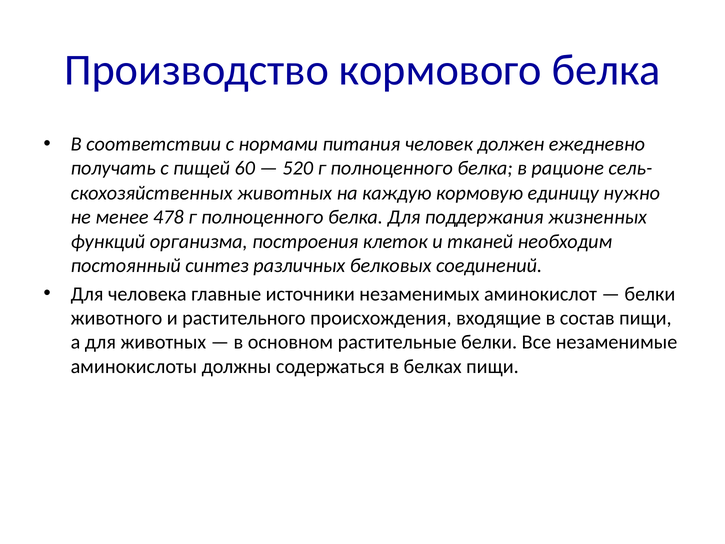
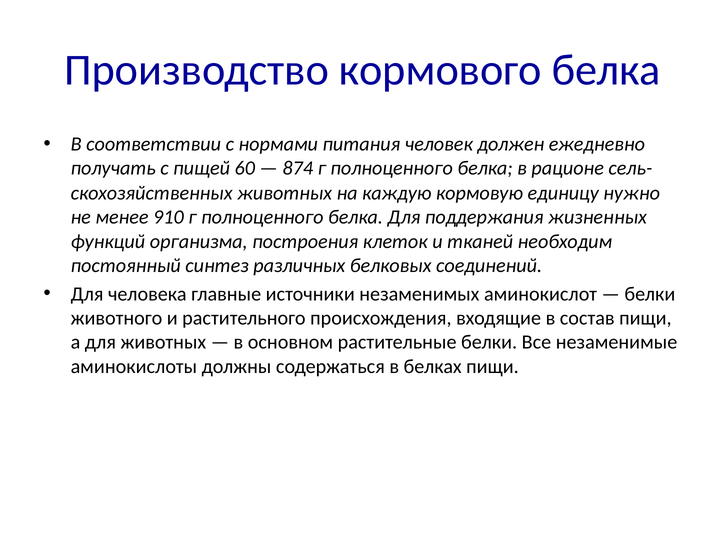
520: 520 -> 874 (298, 168)
478: 478 -> 910 (168, 217)
